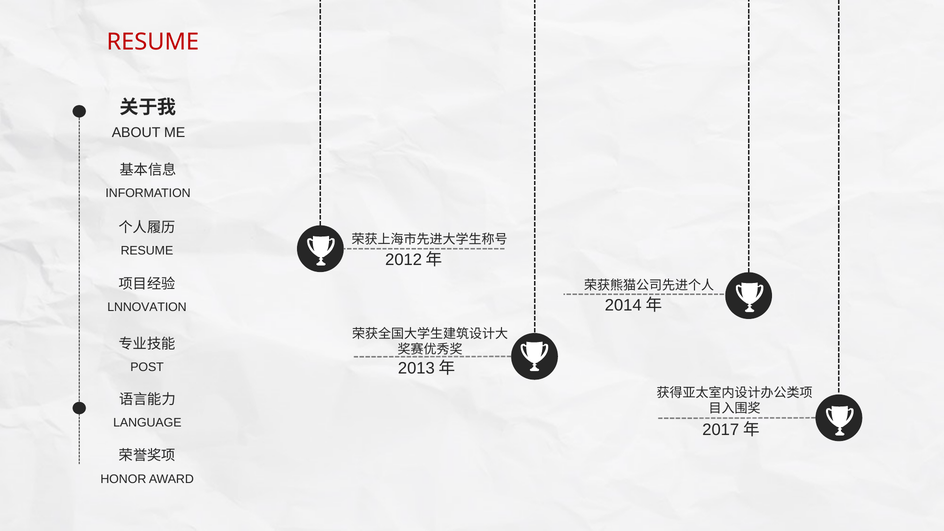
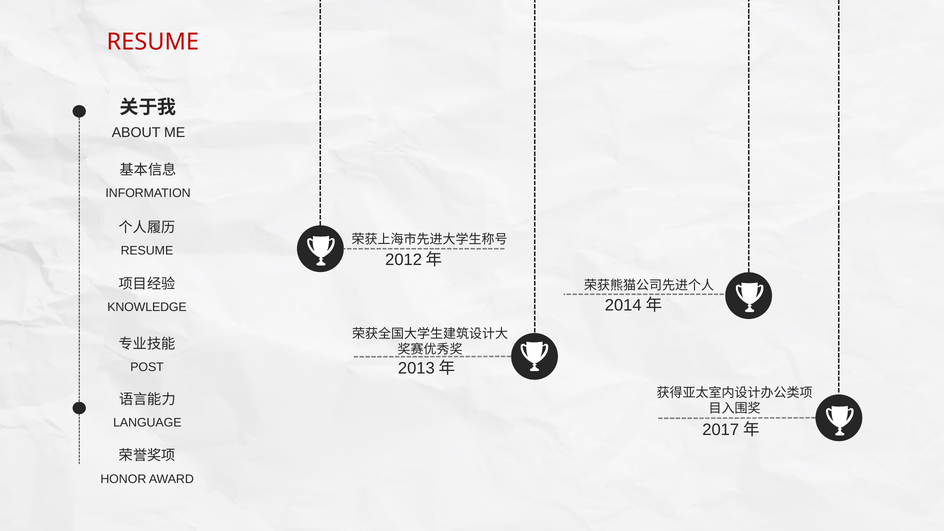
LNNOVATION: LNNOVATION -> KNOWLEDGE (147, 307)
